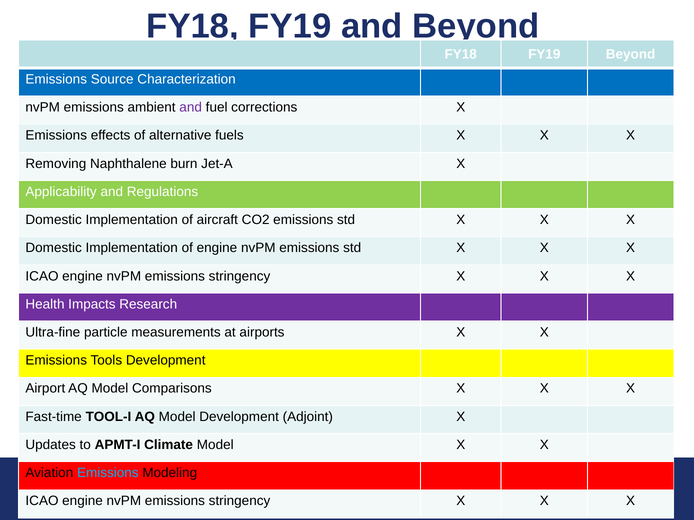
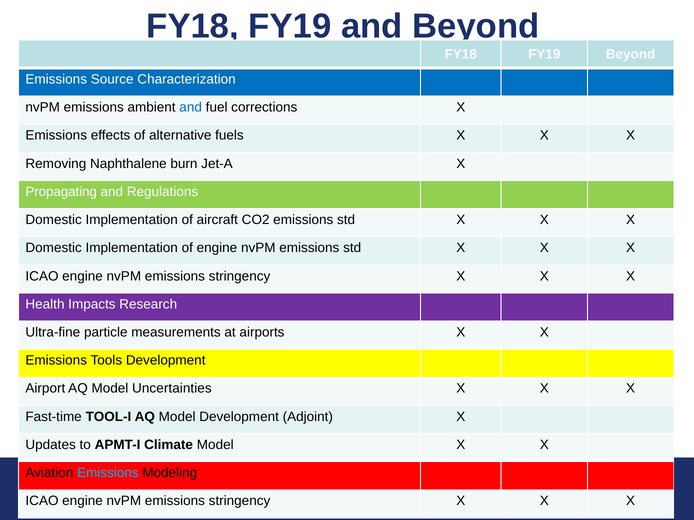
and colour: purple -> blue (191, 107)
Applicability: Applicability -> Propagating (61, 192)
Comparisons: Comparisons -> Uncertainties (172, 389)
